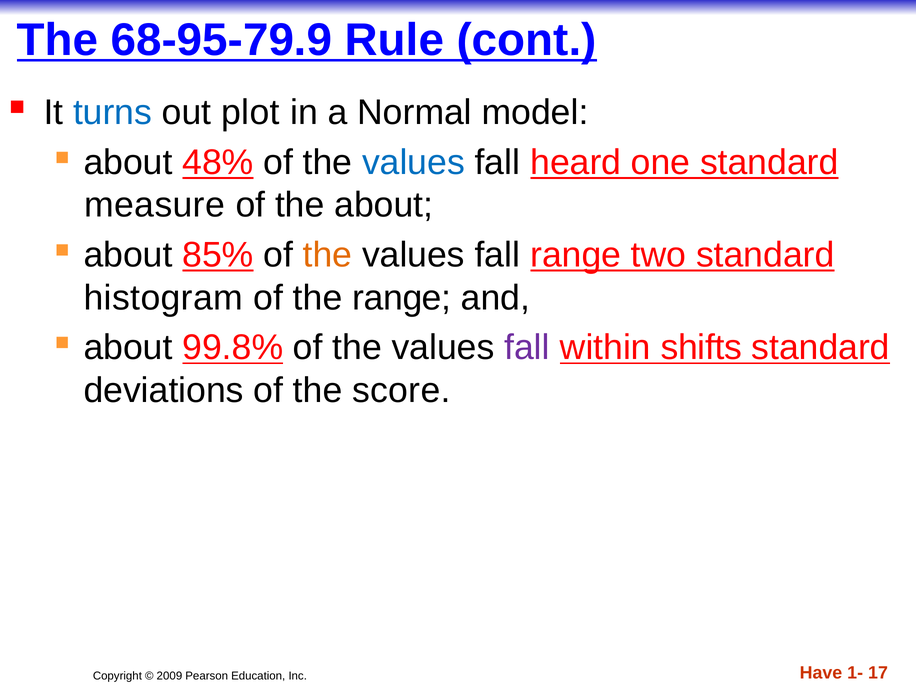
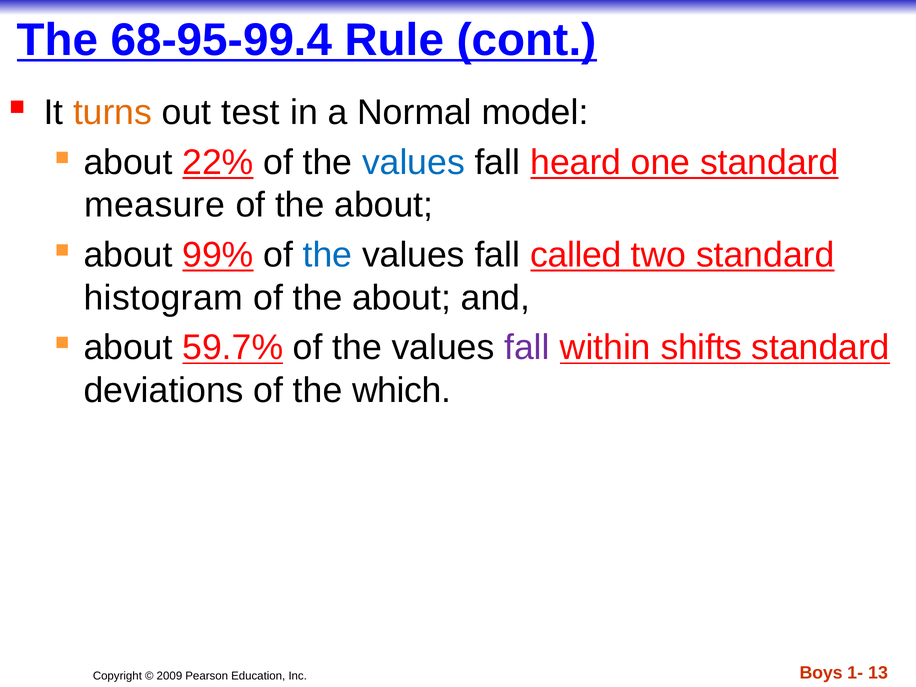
68-95-79.9: 68-95-79.9 -> 68-95-99.4 (221, 40)
turns colour: blue -> orange (113, 112)
plot: plot -> test (251, 112)
48%: 48% -> 22% (218, 162)
85%: 85% -> 99% (218, 255)
the colour: orange -> blue (327, 255)
fall range: range -> called (576, 255)
range: range -> about (402, 298)
99.8%: 99.8% -> 59.7% (233, 348)
score: score -> which (402, 390)
Have: Have -> Boys (821, 673)
17: 17 -> 13 (878, 673)
